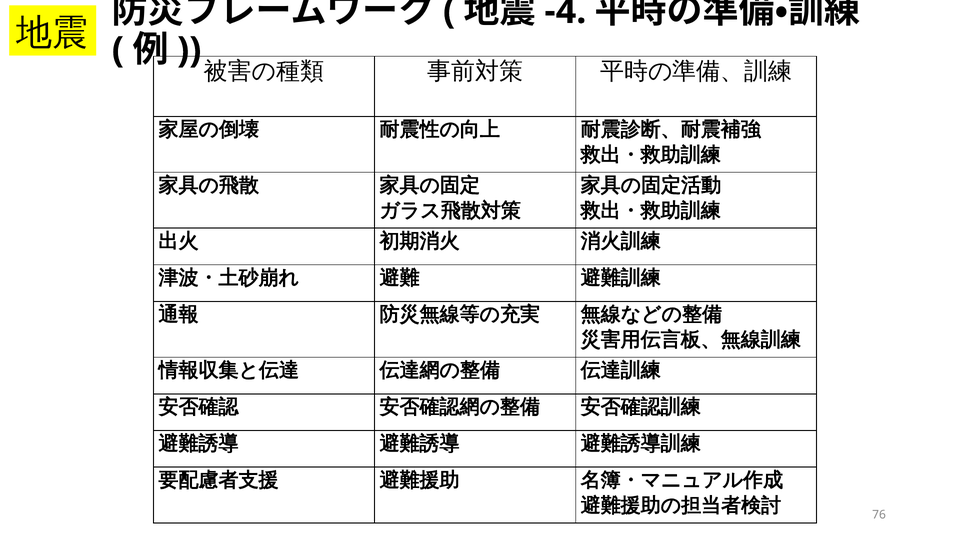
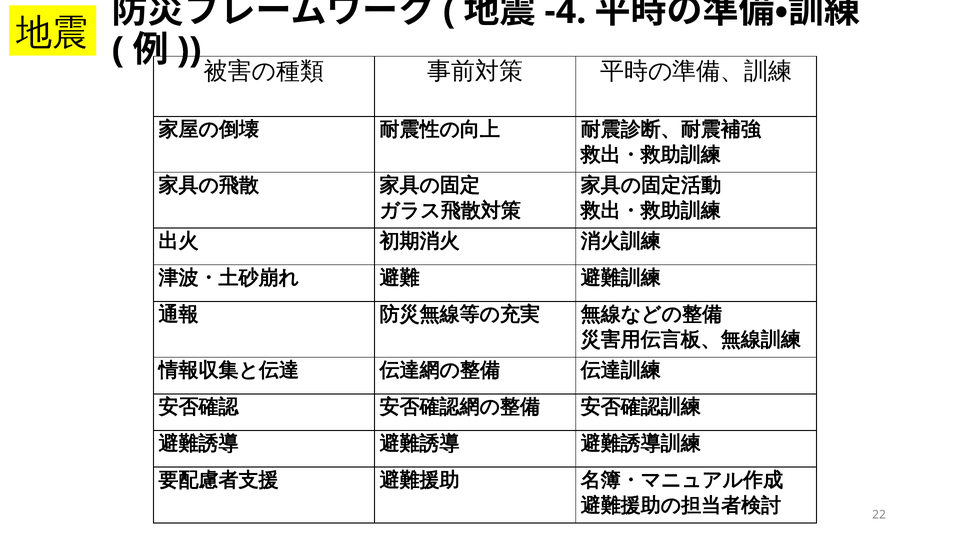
76: 76 -> 22 (879, 514)
